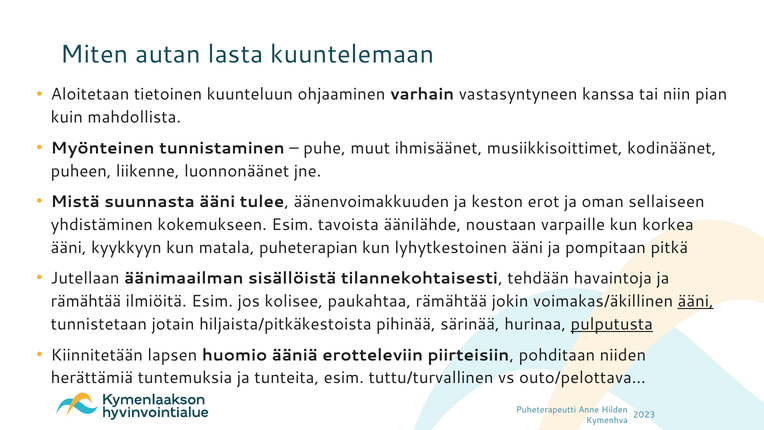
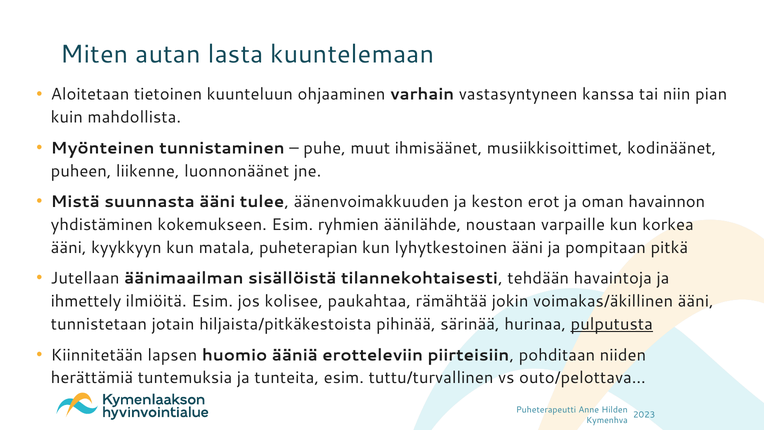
sellaiseen: sellaiseen -> havainnon (667, 202)
tavoista: tavoista -> ryhmien (348, 225)
rämähtää: rämähtää -> ihmettely (86, 301)
ääni underline: present -> none (696, 301)
